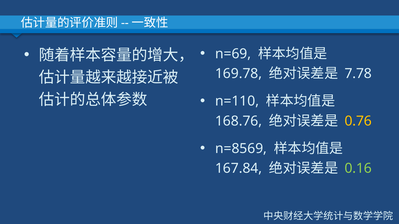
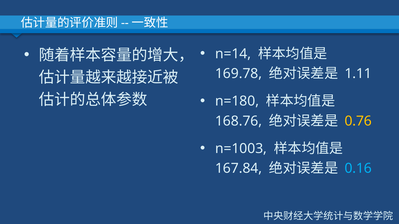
n=69: n=69 -> n=14 (233, 54)
7.78: 7.78 -> 1.11 (358, 74)
n=110: n=110 -> n=180 (237, 101)
n=8569: n=8569 -> n=1003 (241, 149)
0.16 colour: light green -> light blue (358, 169)
